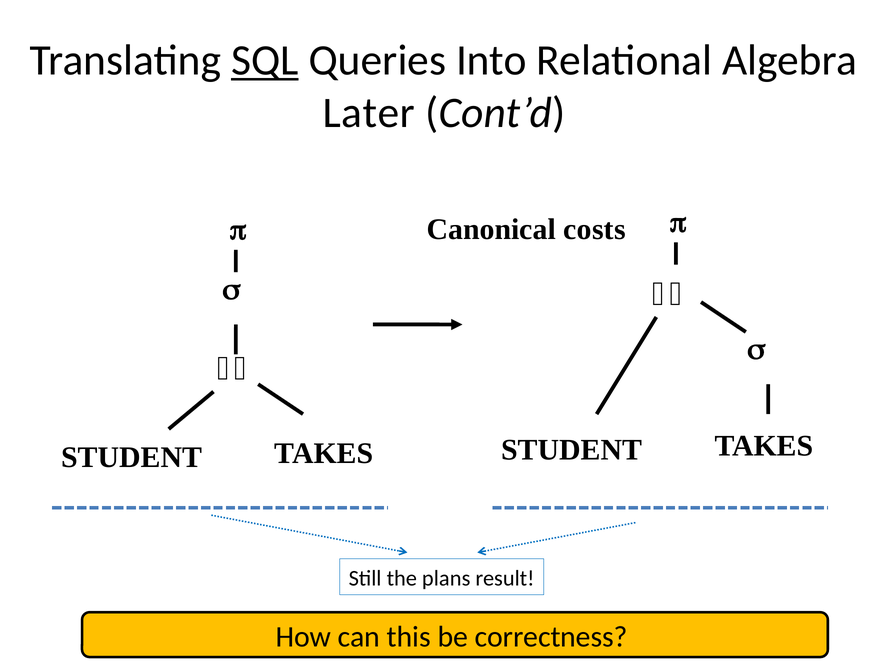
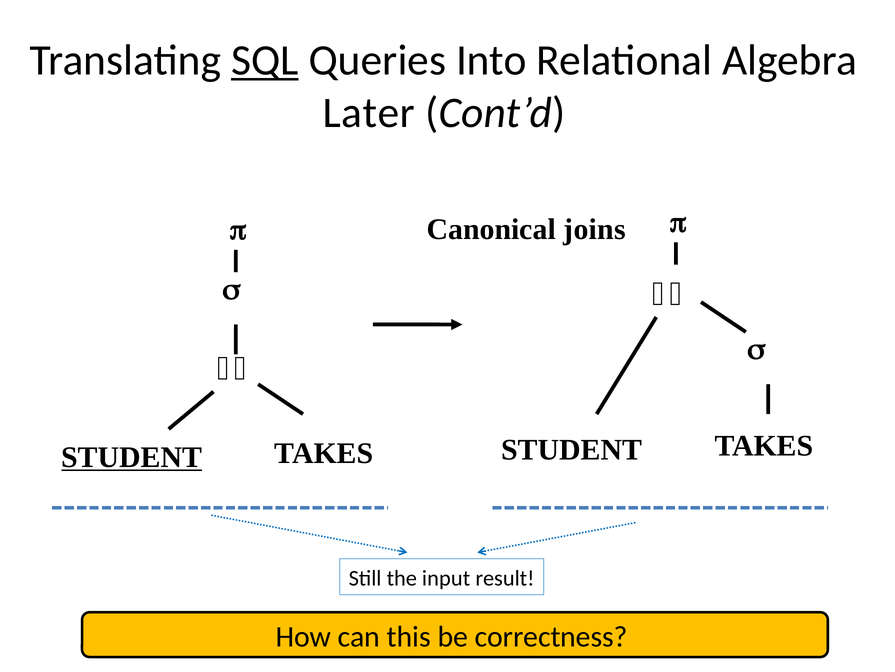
costs: costs -> joins (595, 229)
STUDENT underline: none -> present (132, 457)
plans: plans -> input (446, 578)
